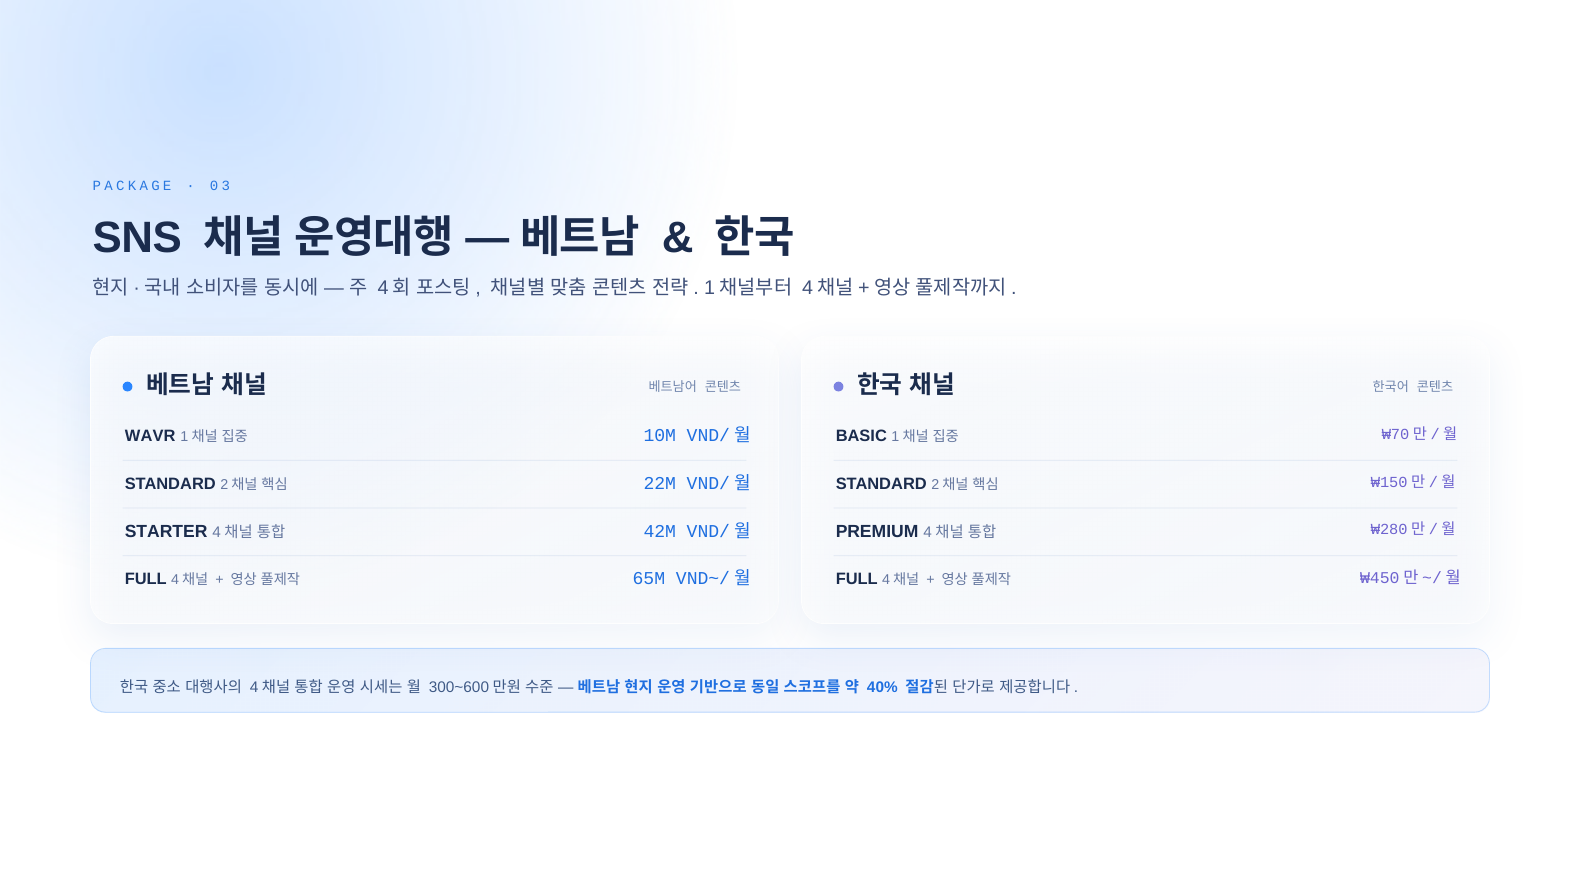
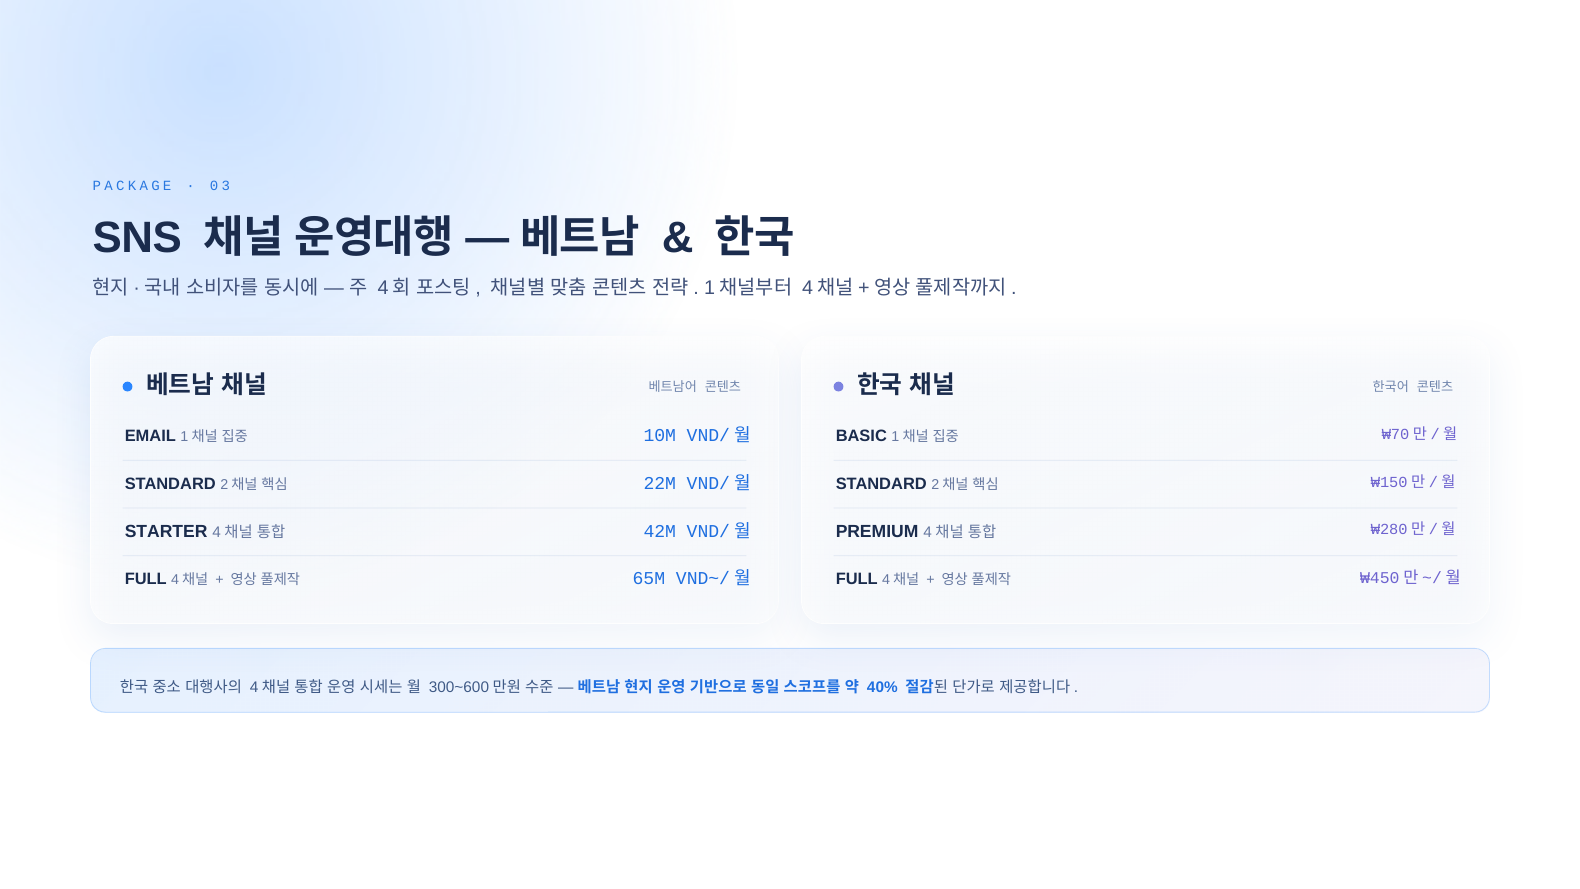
WAVR: WAVR -> EMAIL (150, 436)
